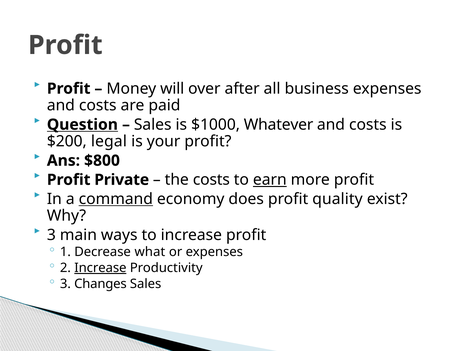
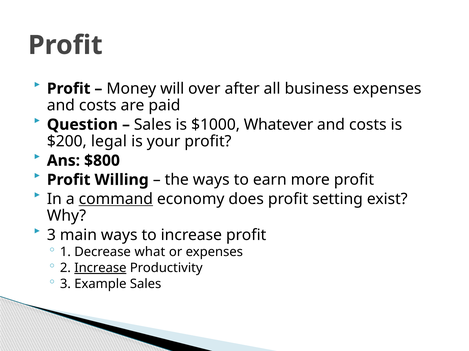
Question underline: present -> none (82, 125)
Private: Private -> Willing (122, 180)
the costs: costs -> ways (211, 180)
earn underline: present -> none (270, 180)
quality: quality -> setting (338, 199)
Changes: Changes -> Example (100, 284)
